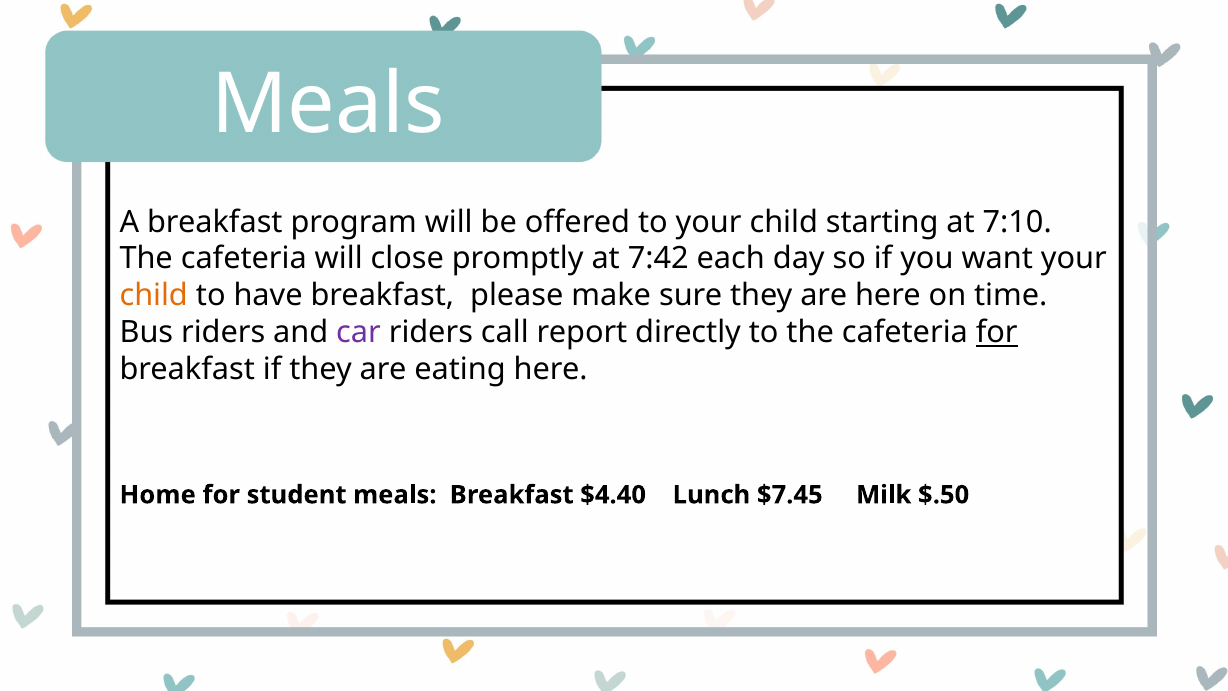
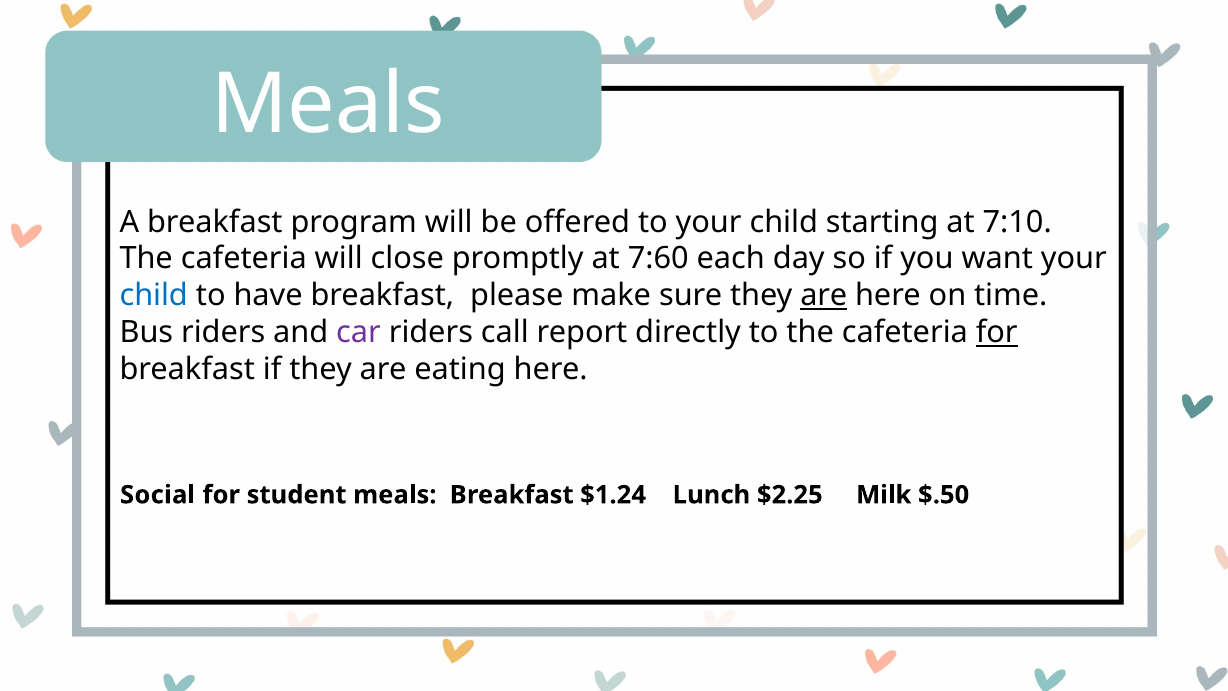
7:42: 7:42 -> 7:60 (658, 259)
child colour: orange -> blue (154, 296)
are underline: none -> present (824, 296)
Home: Home -> Social (158, 495)
$4.40: $4.40 -> $1.24 (613, 495)
$7.45: $7.45 -> $2.25 (790, 495)
